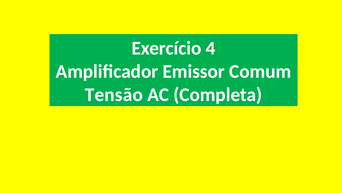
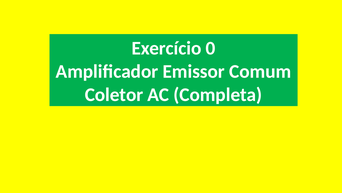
4: 4 -> 0 (211, 48)
Tensão: Tensão -> Coletor (114, 94)
